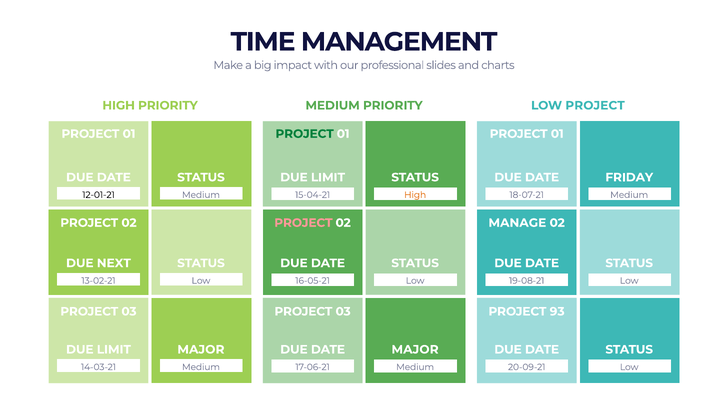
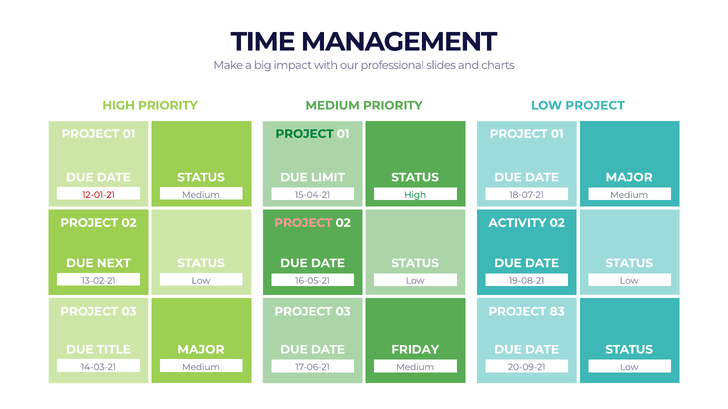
FRIDAY: FRIDAY -> MAJOR (629, 178)
12-01-21 colour: black -> red (99, 195)
High colour: orange -> green (415, 195)
MANAGE: MANAGE -> ACTIVITY (517, 223)
93: 93 -> 83 (557, 312)
LIMIT: LIMIT -> TITLE (114, 350)
MAJOR: MAJOR -> FRIDAY (415, 350)
